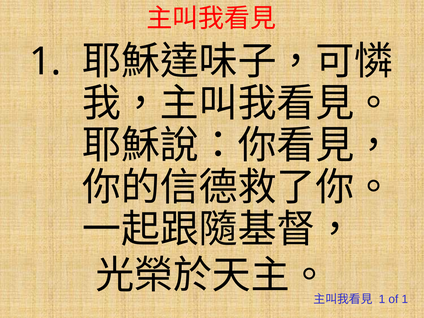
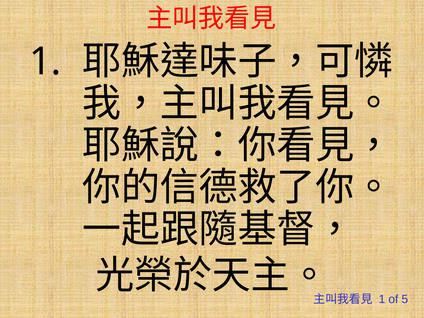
of 1: 1 -> 5 (405, 299)
